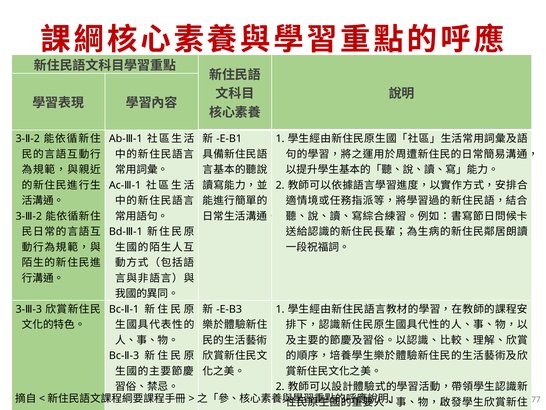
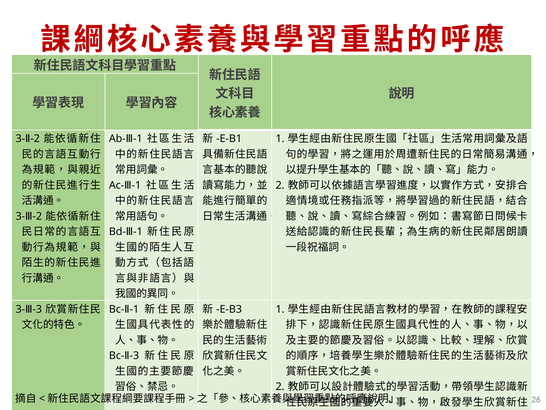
77: 77 -> 26 (536, 399)
